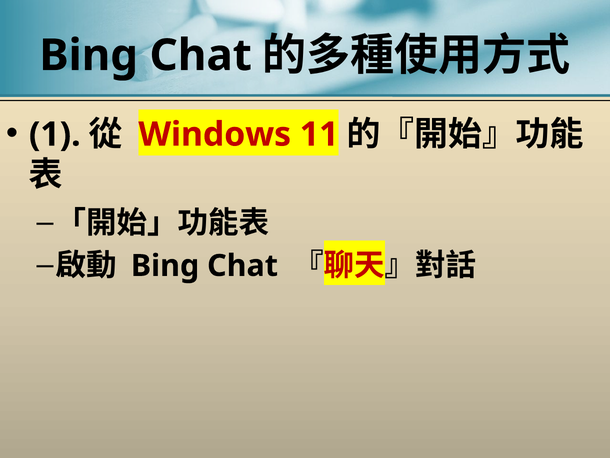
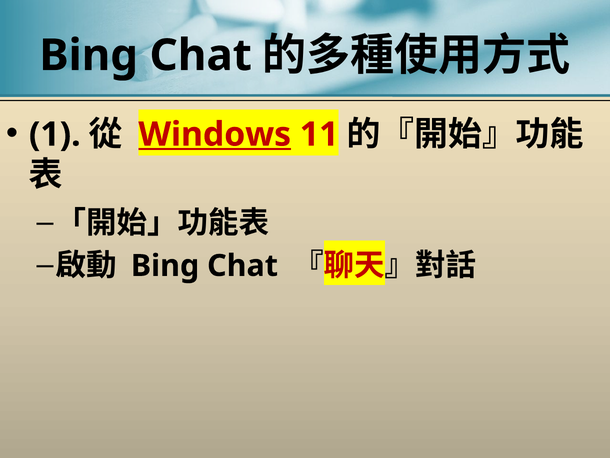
Windows underline: none -> present (215, 134)
